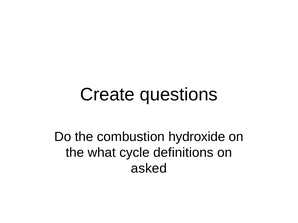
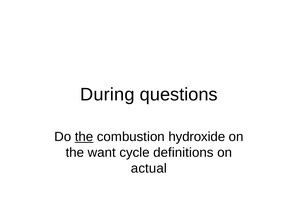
Create: Create -> During (107, 95)
the underline: none -> present (84, 137)
what: what -> want (102, 153)
asked: asked -> actual (149, 169)
